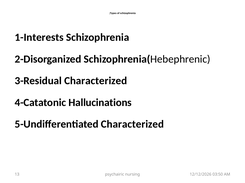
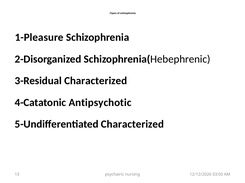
1-Interests: 1-Interests -> 1-Pleasure (39, 37)
Hallucinations: Hallucinations -> Antipsychotic (100, 103)
